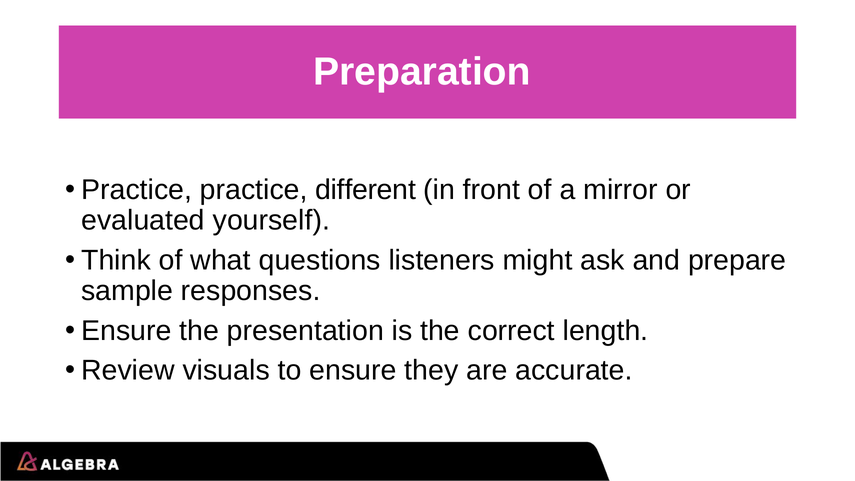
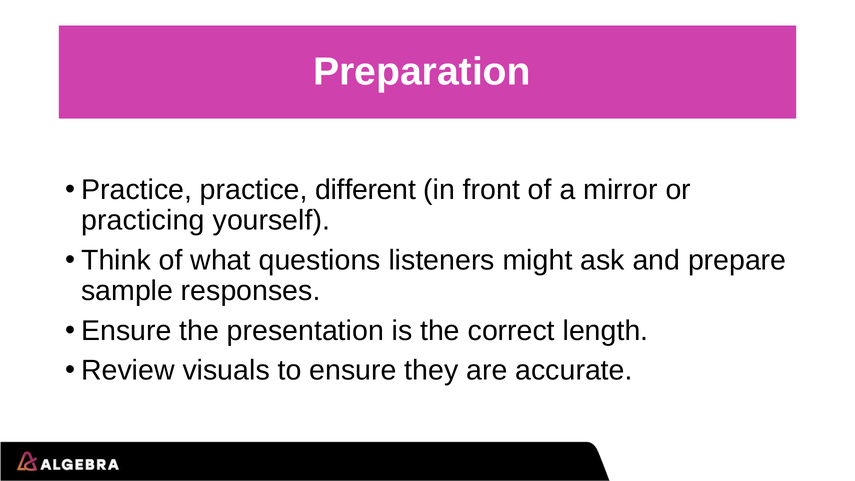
evaluated: evaluated -> practicing (143, 220)
